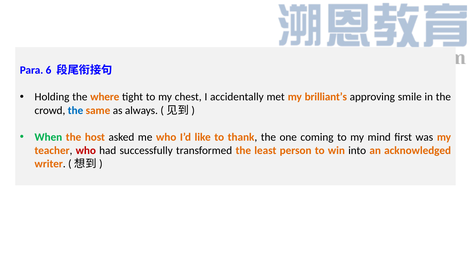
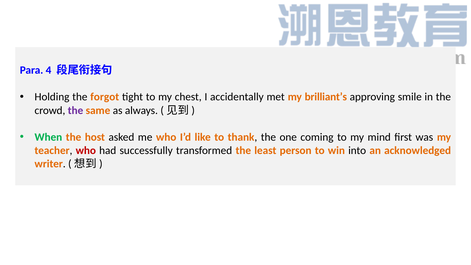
6: 6 -> 4 (49, 70)
where: where -> forgot (105, 97)
the colour: blue -> purple (75, 110)
